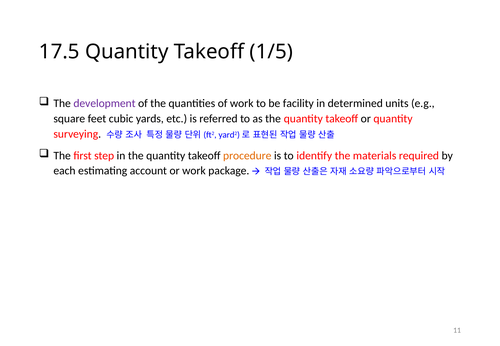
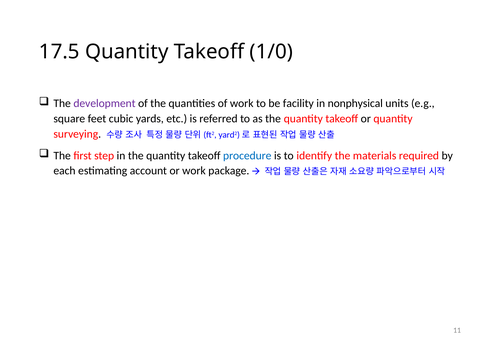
1/5: 1/5 -> 1/0 (271, 52)
determined: determined -> nonphysical (355, 104)
procedure colour: orange -> blue (247, 156)
